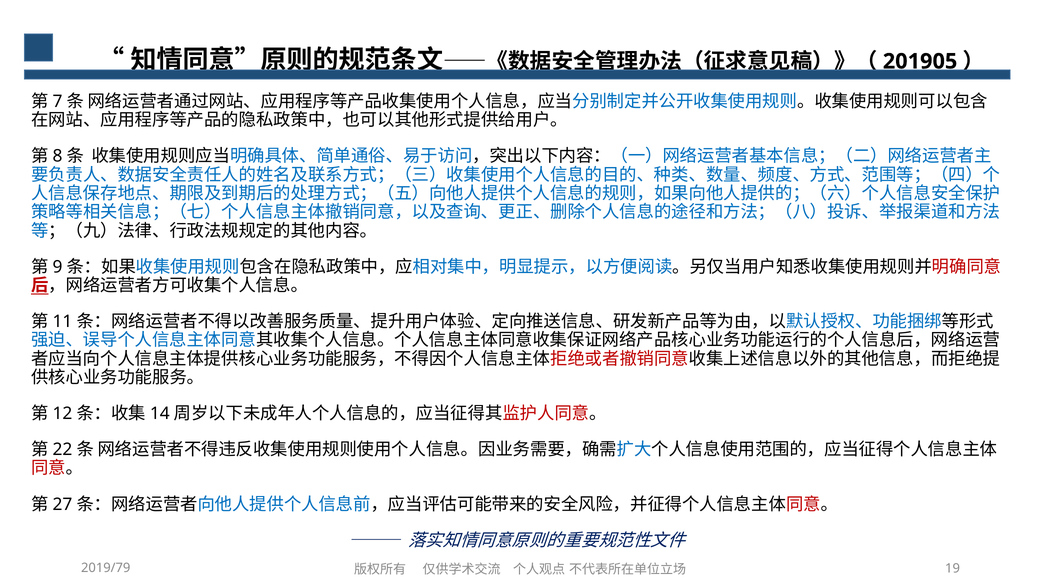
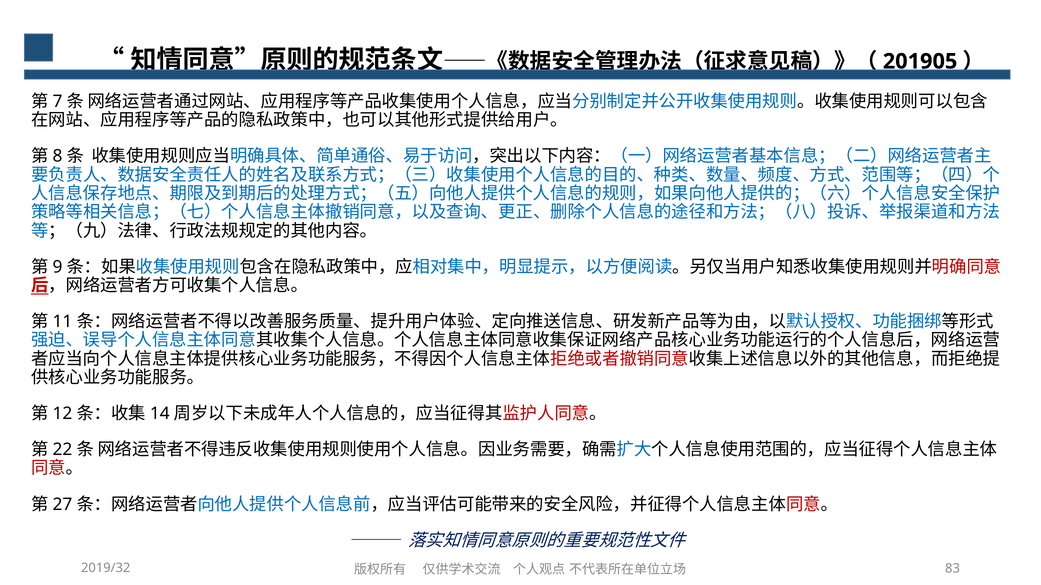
2019/79: 2019/79 -> 2019/32 (106, 569)
19: 19 -> 83 (953, 569)
